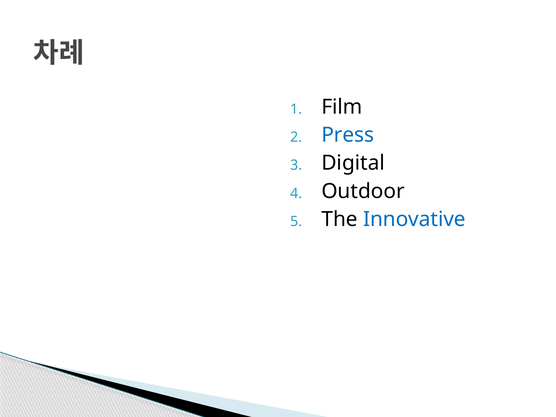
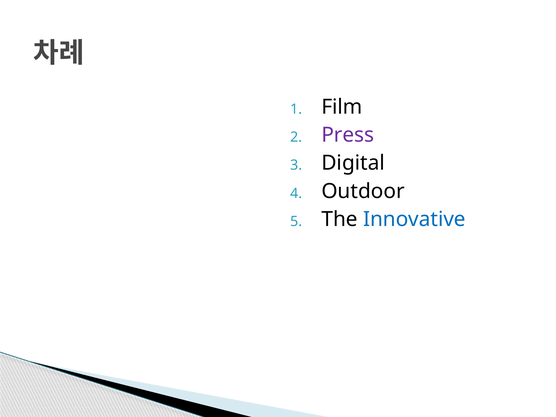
Press colour: blue -> purple (348, 135)
